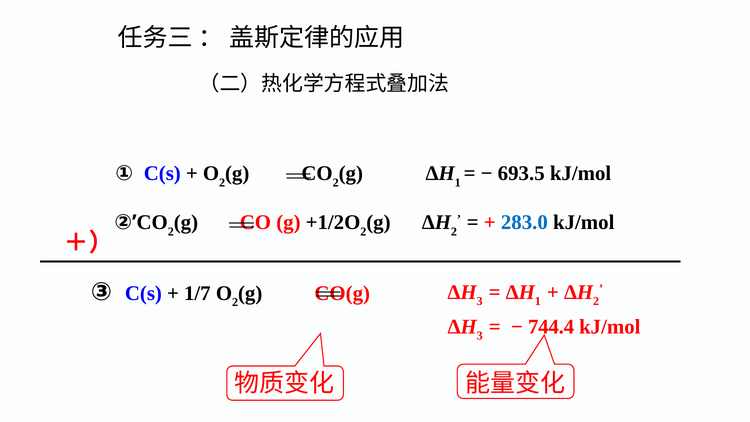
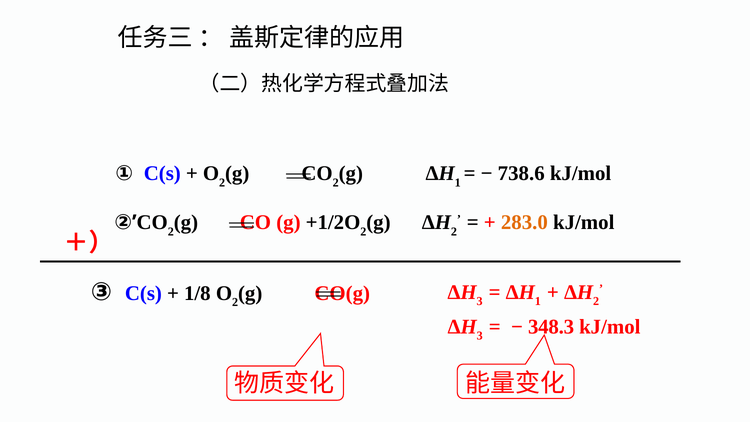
693.5: 693.5 -> 738.6 (521, 173)
283.0 colour: blue -> orange (524, 222)
1/7: 1/7 -> 1/8 (197, 293)
744.4: 744.4 -> 348.3 (551, 327)
